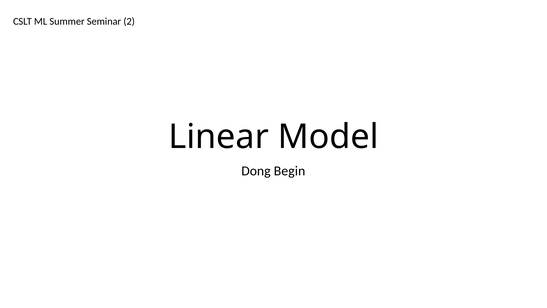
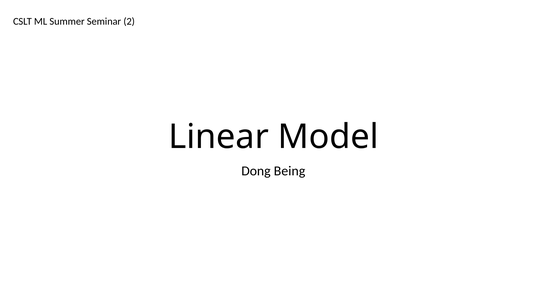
Begin: Begin -> Being (290, 171)
